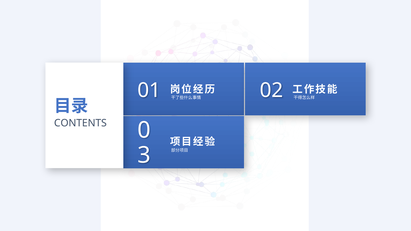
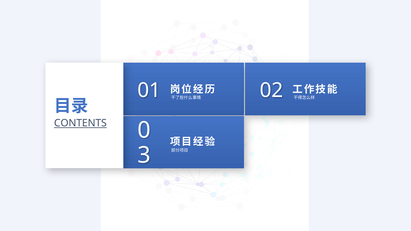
CONTENTS underline: none -> present (80, 123)
